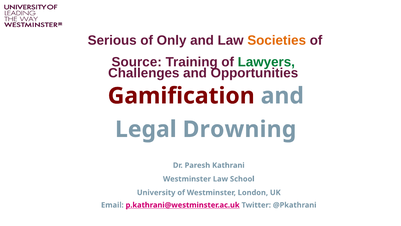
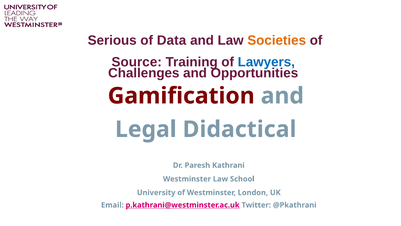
Only: Only -> Data (172, 40)
Lawyers colour: green -> blue (266, 62)
Drowning: Drowning -> Didactical (239, 129)
